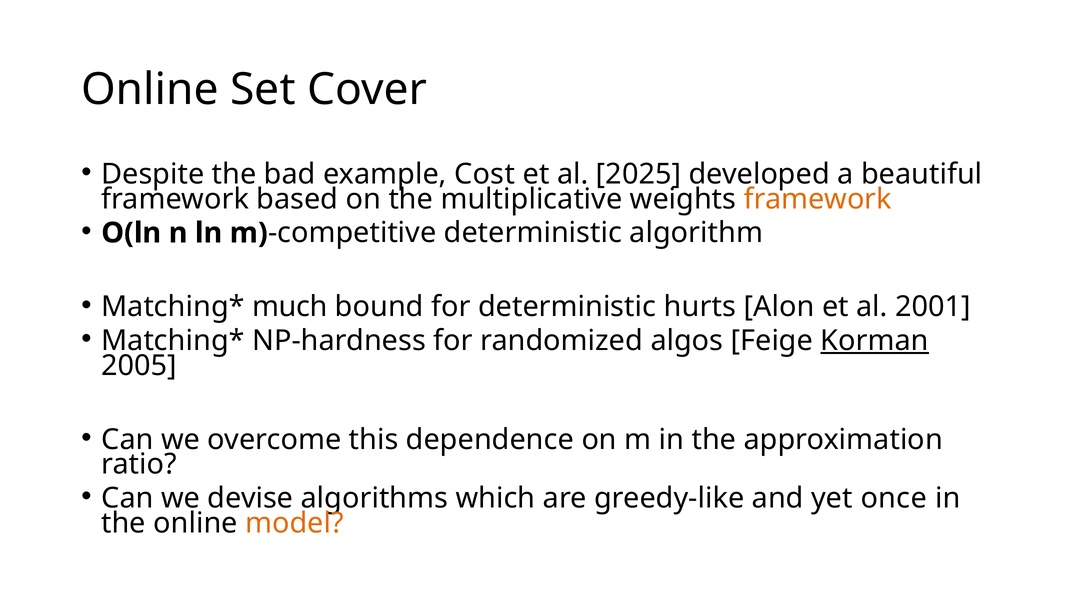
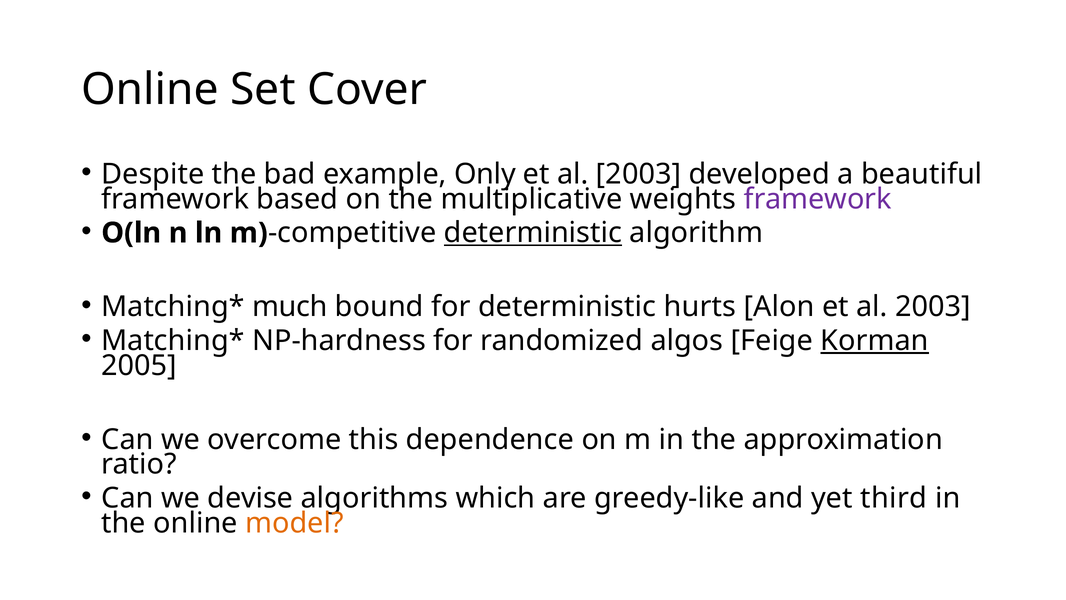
Cost: Cost -> Only (485, 174)
2025: 2025 -> 2003 (639, 174)
framework colour: orange -> purple (818, 199)
deterministic underline: none -> present (533, 233)
Alon et al 2001: 2001 -> 2003 (933, 307)
once: once -> third (894, 498)
